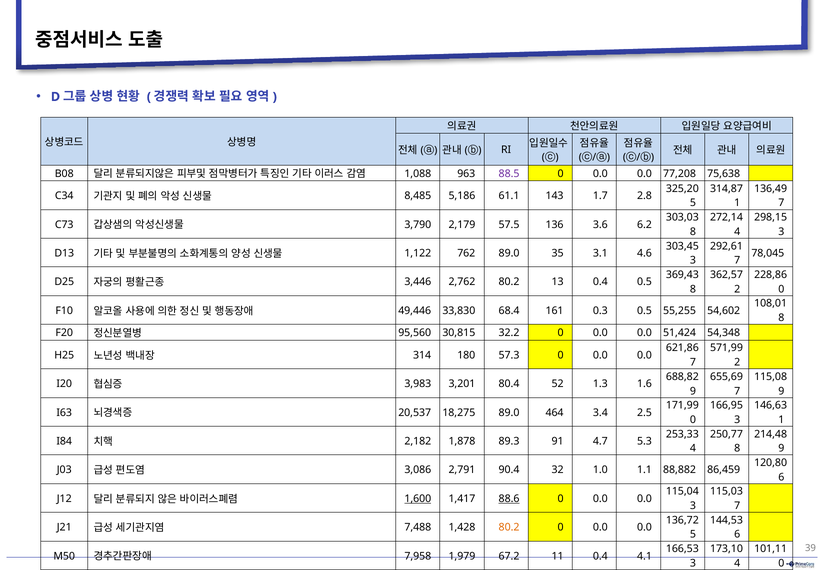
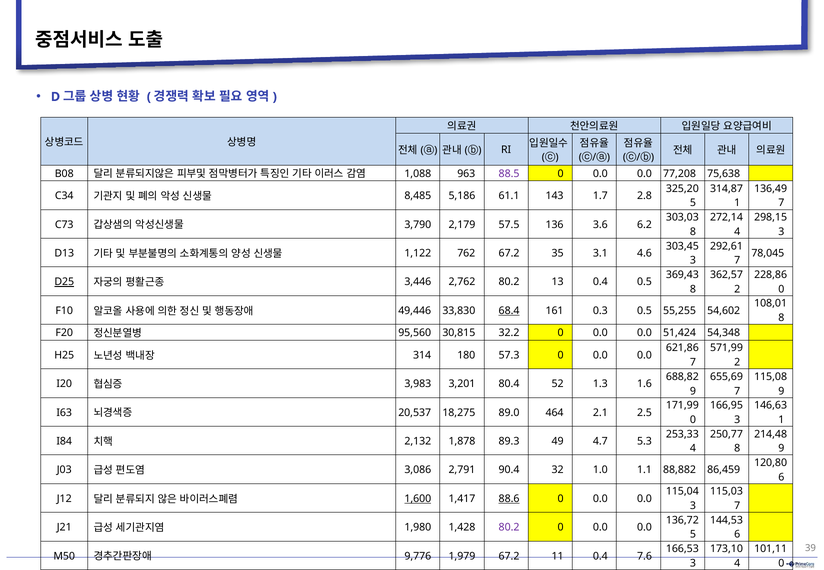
762 89.0: 89.0 -> 67.2 (509, 253)
D25 underline: none -> present (64, 282)
68.4 underline: none -> present (509, 311)
3.4: 3.4 -> 2.1 (600, 413)
2,182: 2,182 -> 2,132 (418, 442)
91: 91 -> 49 (558, 442)
7,488: 7,488 -> 1,980 (418, 528)
80.2 colour: orange -> purple (509, 528)
7,958: 7,958 -> 9,776 (418, 556)
4.1: 4.1 -> 7.6 (645, 556)
